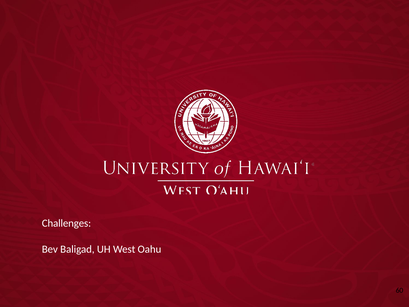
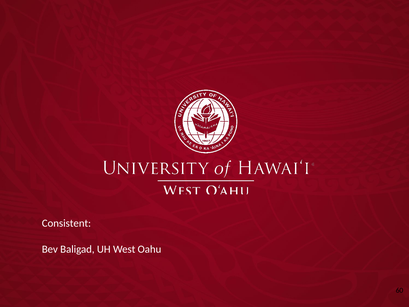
Challenges: Challenges -> Consistent (66, 223)
